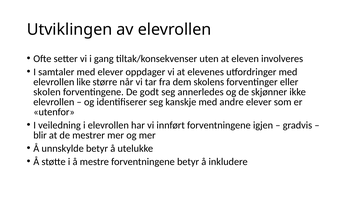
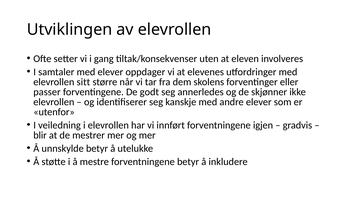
like: like -> sitt (83, 82)
skolen: skolen -> passer (47, 92)
